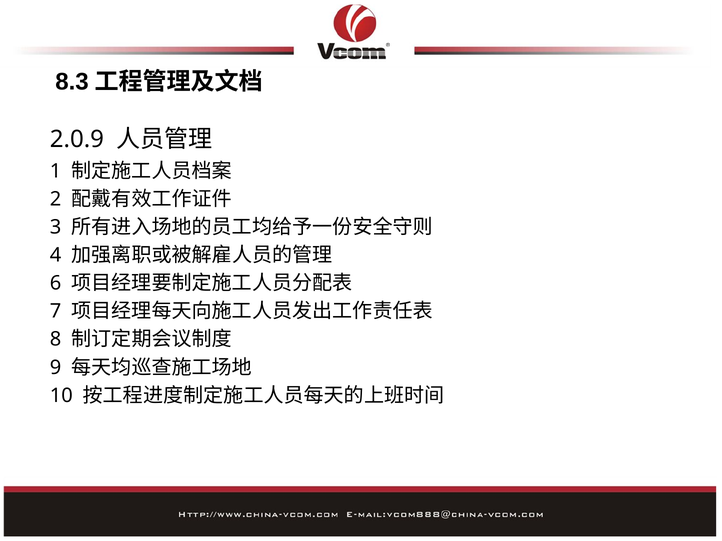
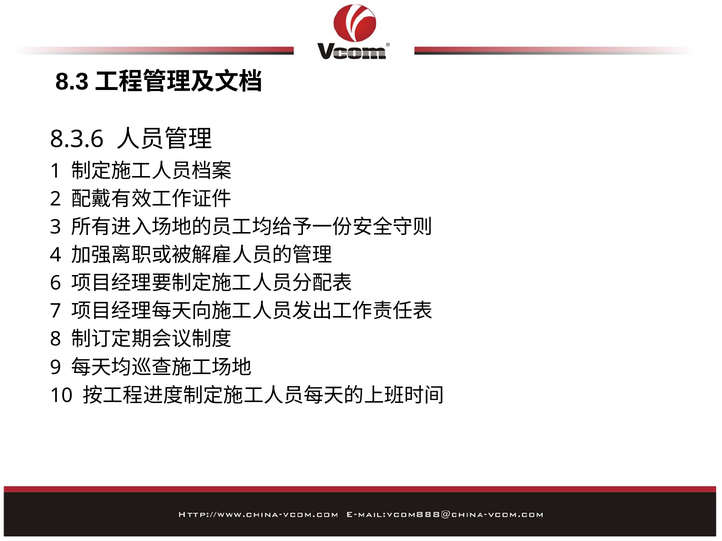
2.0.9: 2.0.9 -> 8.3.6 (77, 139)
